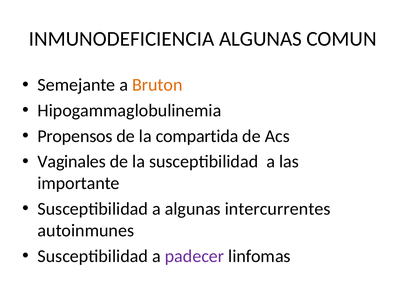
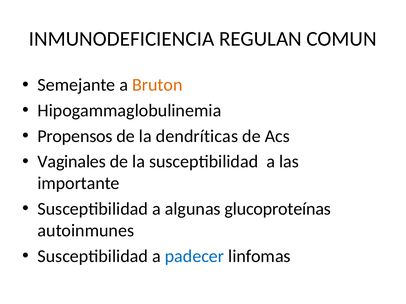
INMUNODEFICIENCIA ALGUNAS: ALGUNAS -> REGULAN (260, 39)
compartida: compartida -> dendríticas (197, 136)
intercurrentes: intercurrentes -> glucoproteínas (278, 209)
padecer colour: purple -> blue (195, 256)
